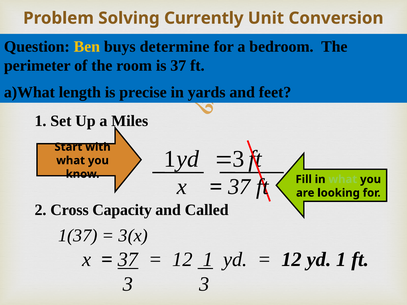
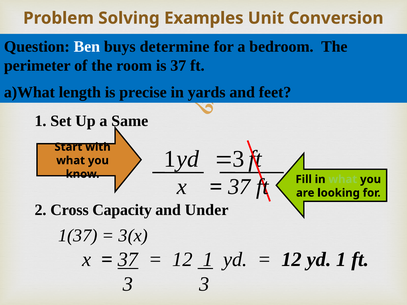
Currently: Currently -> Examples (204, 18)
Ben colour: yellow -> white (87, 47)
Miles: Miles -> Same (130, 121)
Called: Called -> Under (207, 210)
